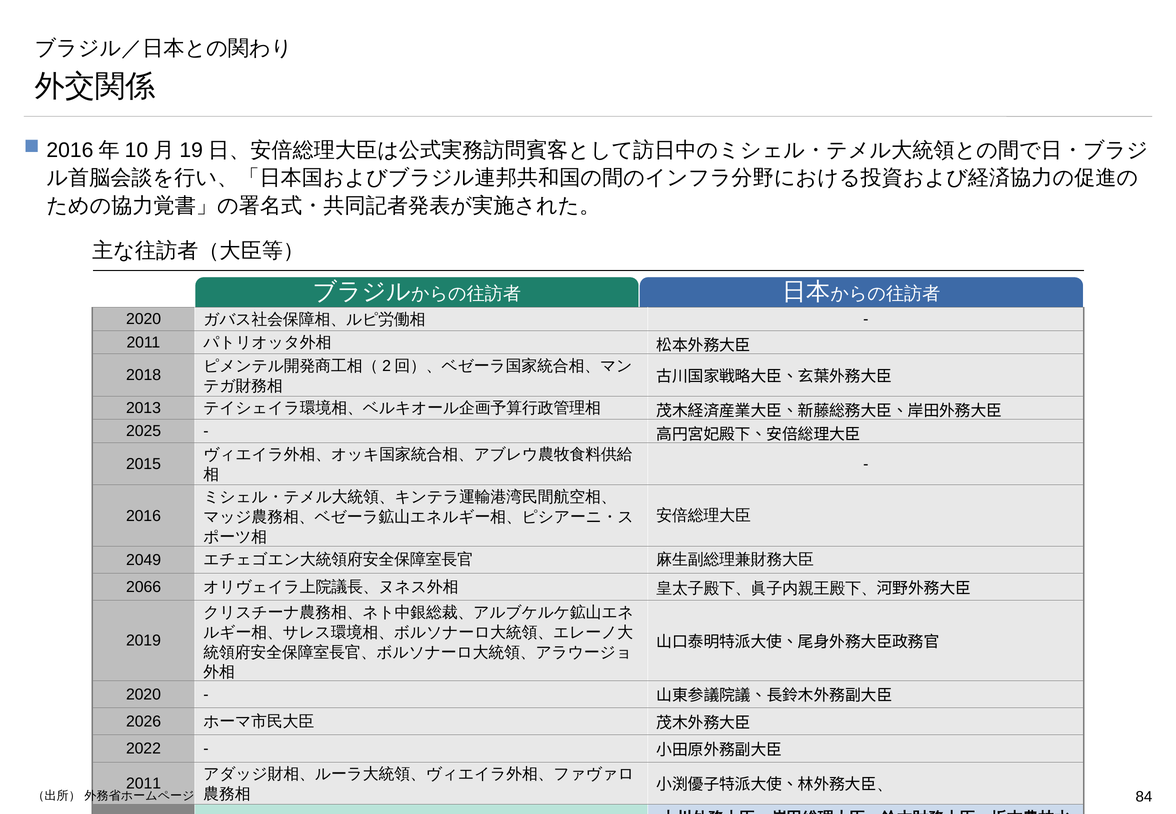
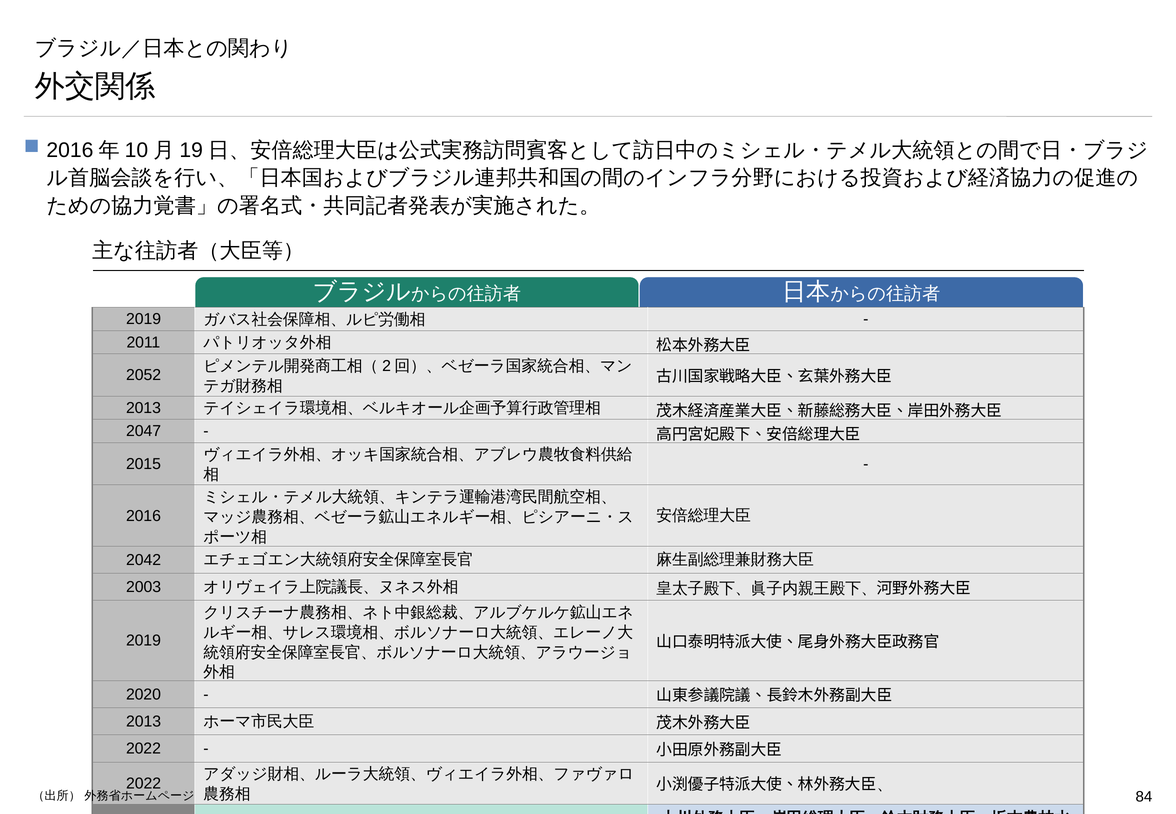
2020: 2020 -> 2019 (144, 319)
2018: 2018 -> 2052 (144, 375)
2025: 2025 -> 2047 (144, 431)
2049: 2049 -> 2042 (144, 560)
2066: 2066 -> 2003 (144, 587)
2026: 2026 -> 2013 (144, 722)
2011: 2011 -> 2022 (144, 784)
